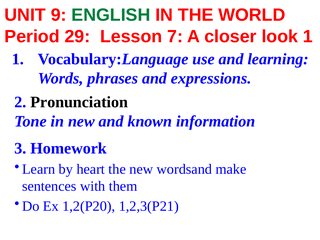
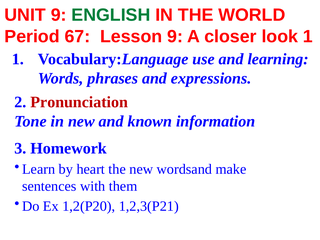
29: 29 -> 67 (77, 36)
Lesson 7: 7 -> 9 (175, 36)
Pronunciation colour: black -> red (79, 102)
